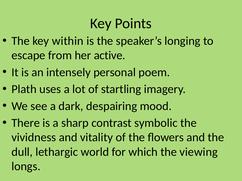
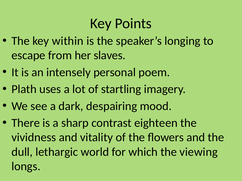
active: active -> slaves (110, 56)
symbolic: symbolic -> eighteen (156, 123)
